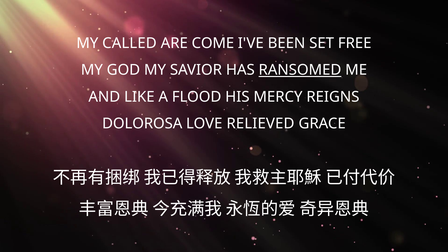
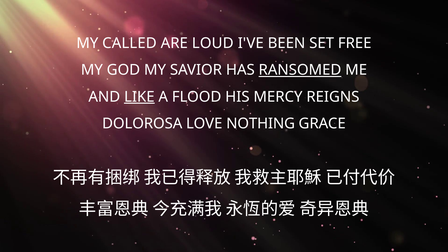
COME: COME -> LOUD (213, 43)
LIKE underline: none -> present (139, 97)
RELIEVED: RELIEVED -> NOTHING (261, 124)
